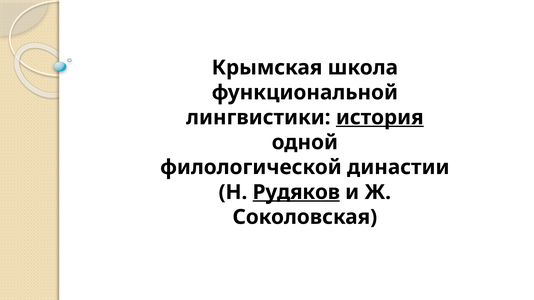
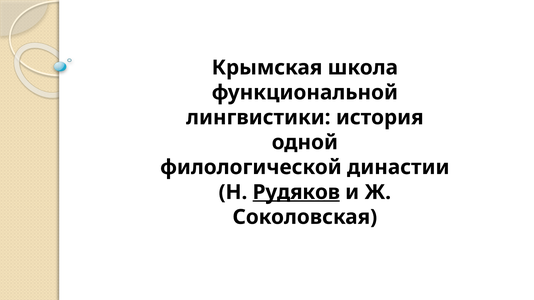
история underline: present -> none (380, 118)
